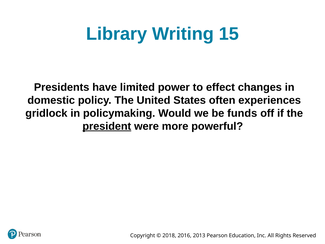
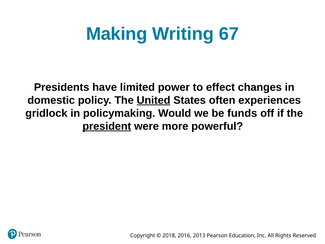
Library: Library -> Making (117, 34)
15: 15 -> 67 (229, 34)
United underline: none -> present (154, 100)
